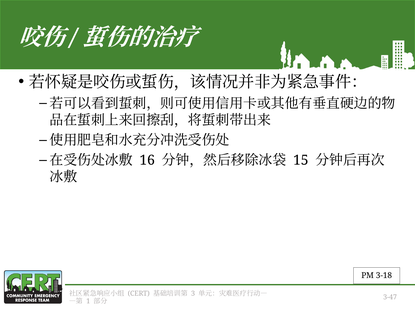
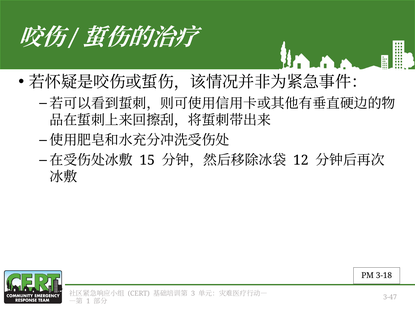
16: 16 -> 15 (147, 160)
15: 15 -> 12 (301, 160)
